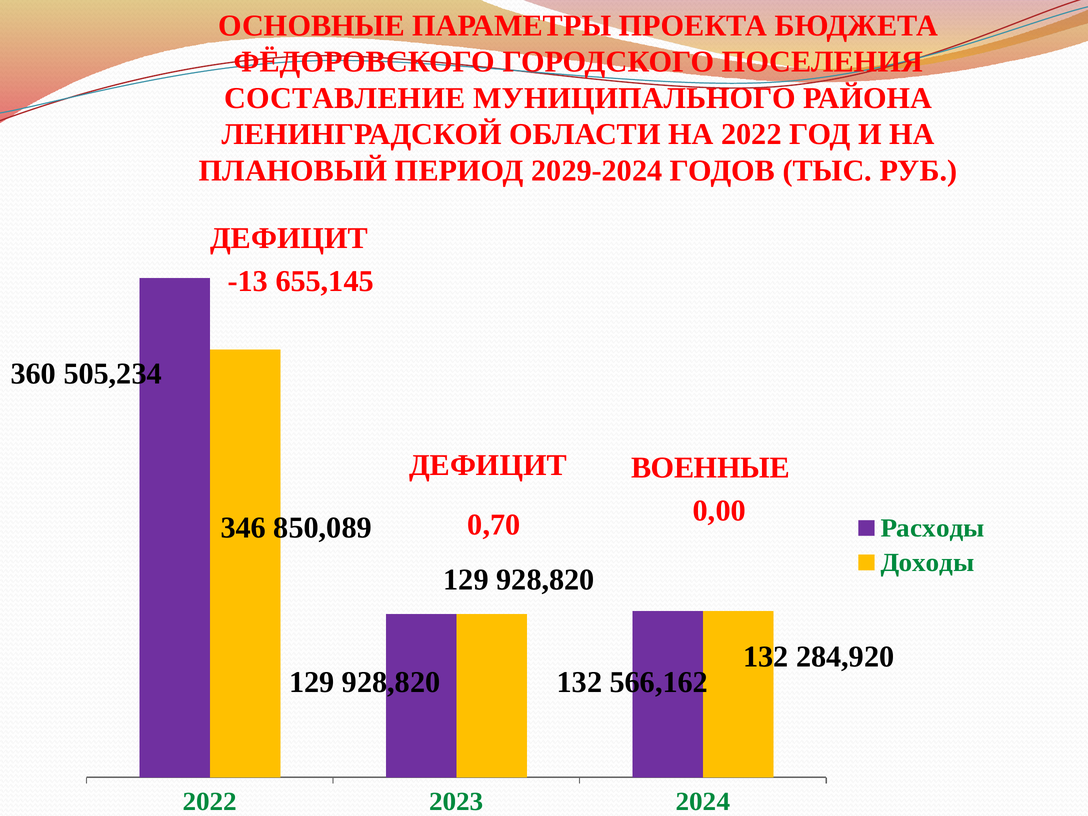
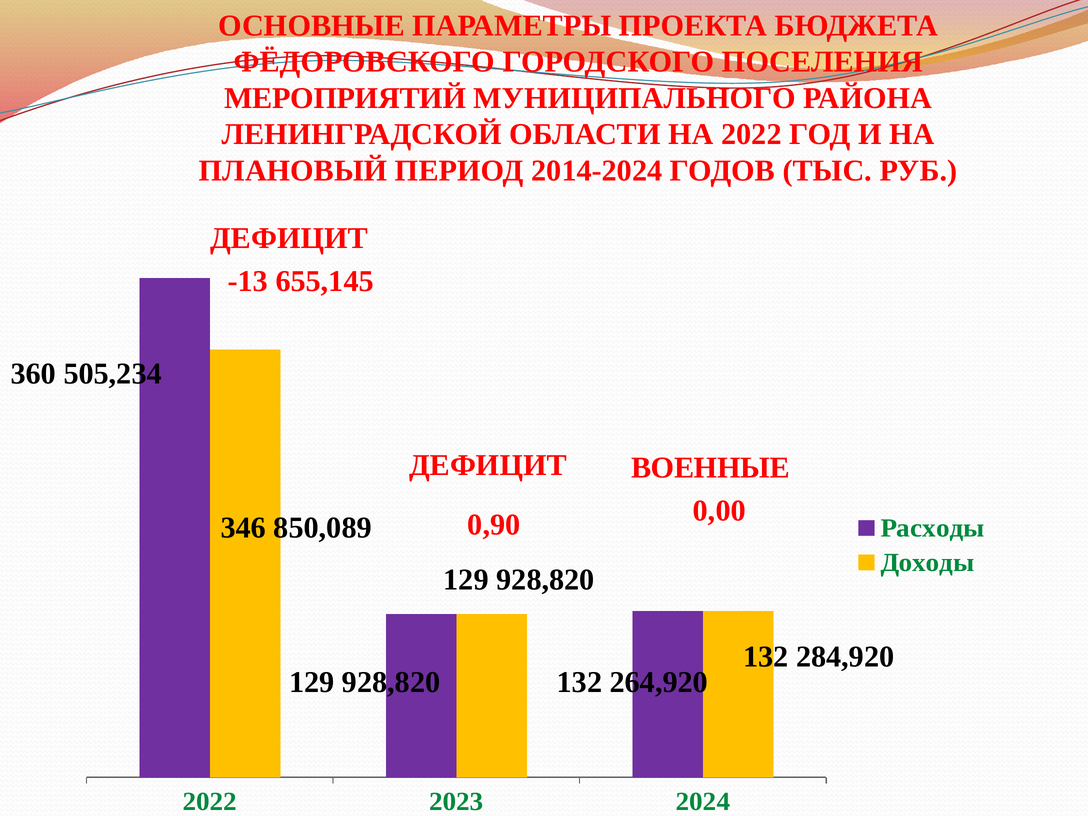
СОСТАВЛЕНИЕ: СОСТАВЛЕНИЕ -> МЕРОПРИЯТИЙ (345, 98)
2029-2024: 2029-2024 -> 2014-2024 (597, 171)
0,70: 0,70 -> 0,90 (494, 525)
566,162: 566,162 -> 264,920 (659, 682)
